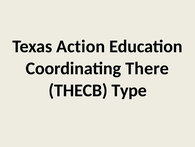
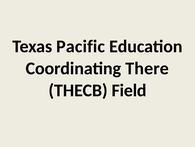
Action: Action -> Pacific (81, 46)
Type: Type -> Field (129, 90)
